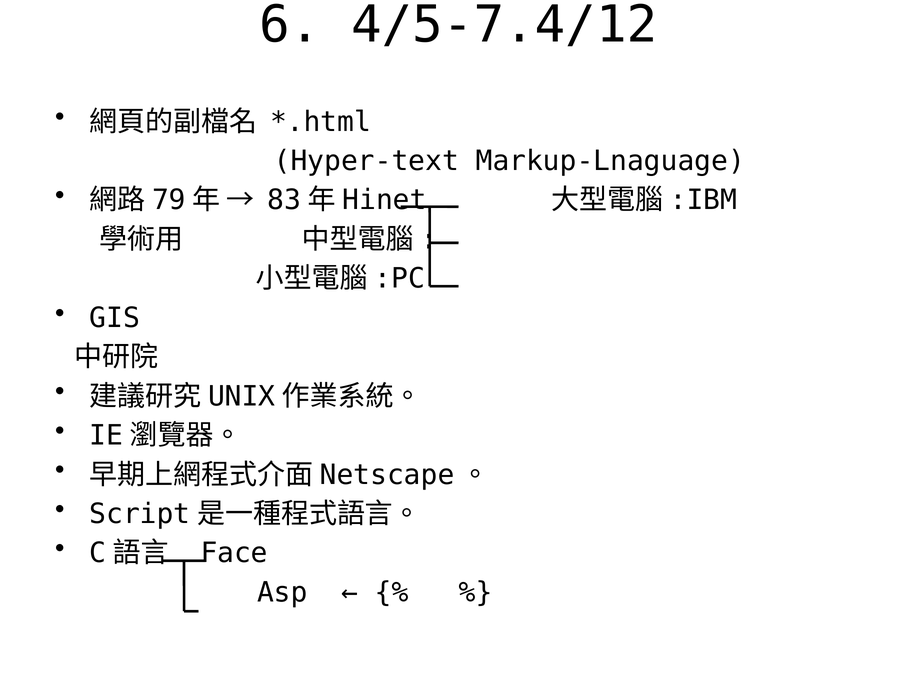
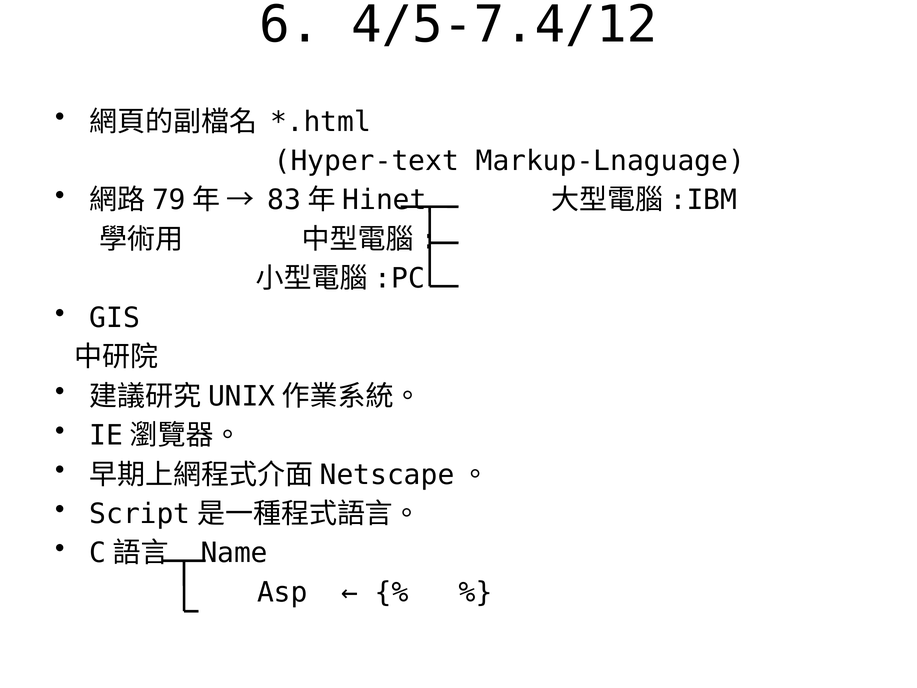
Face: Face -> Name (234, 553)
